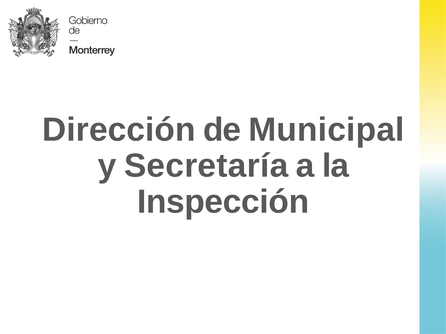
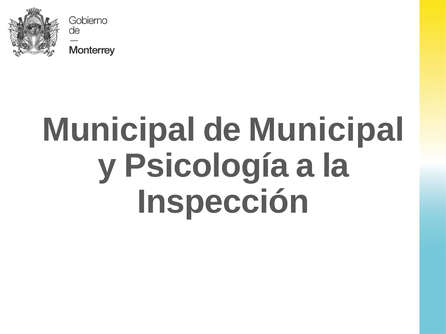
Dirección: Dirección -> Municipal (119, 130)
Secretaría: Secretaría -> Psicología (206, 166)
